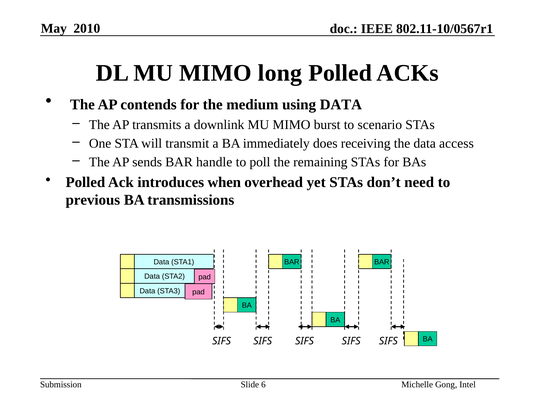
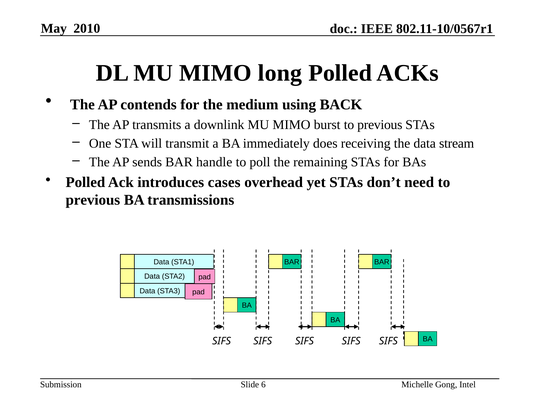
using DATA: DATA -> BACK (341, 105)
burst to scenario: scenario -> previous (380, 125)
access: access -> stream (457, 144)
when: when -> cases (224, 182)
